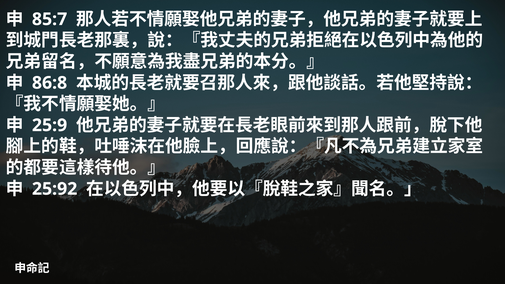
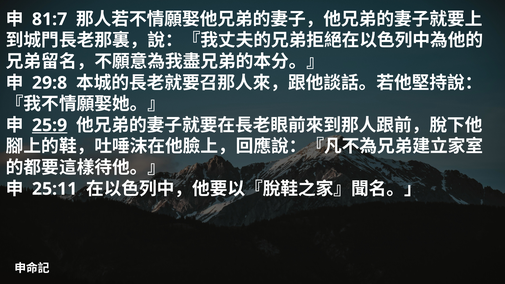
85:7: 85:7 -> 81:7 (50, 19)
86:8: 86:8 -> 29:8 (50, 83)
25:9 underline: none -> present (50, 125)
25:92: 25:92 -> 25:11 (55, 189)
